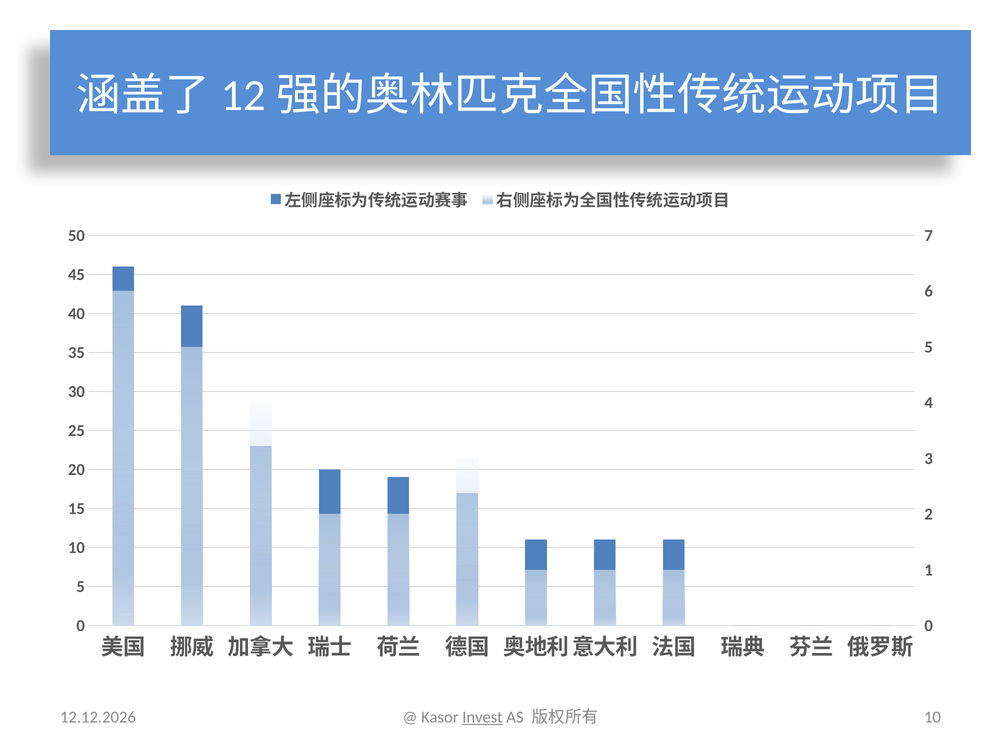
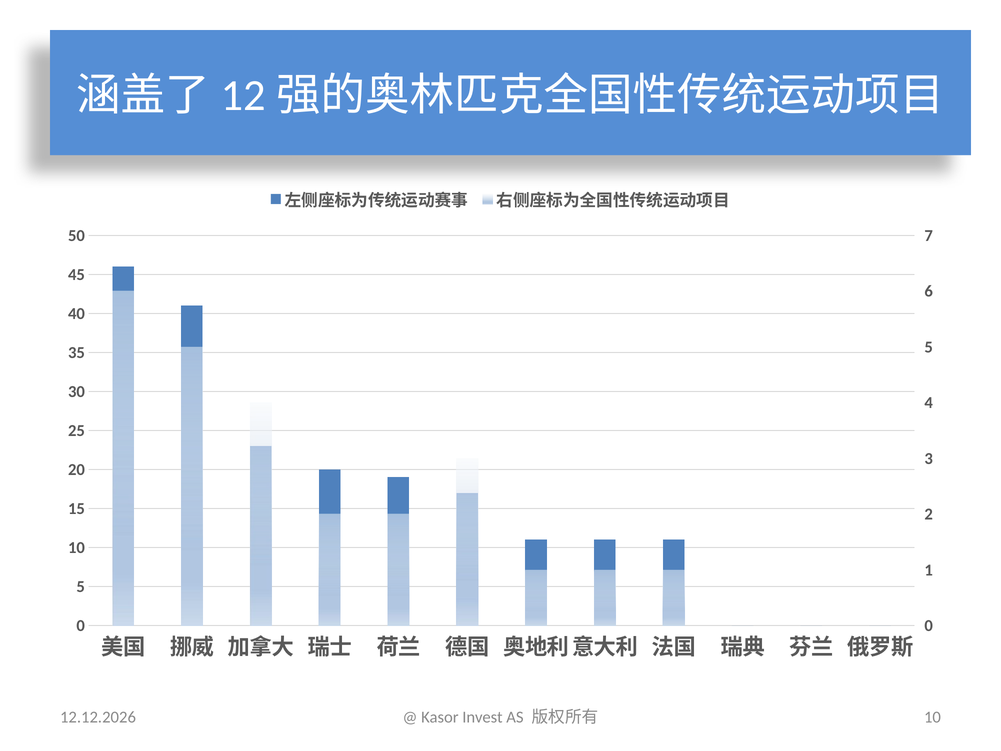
Invest underline: present -> none (483, 717)
